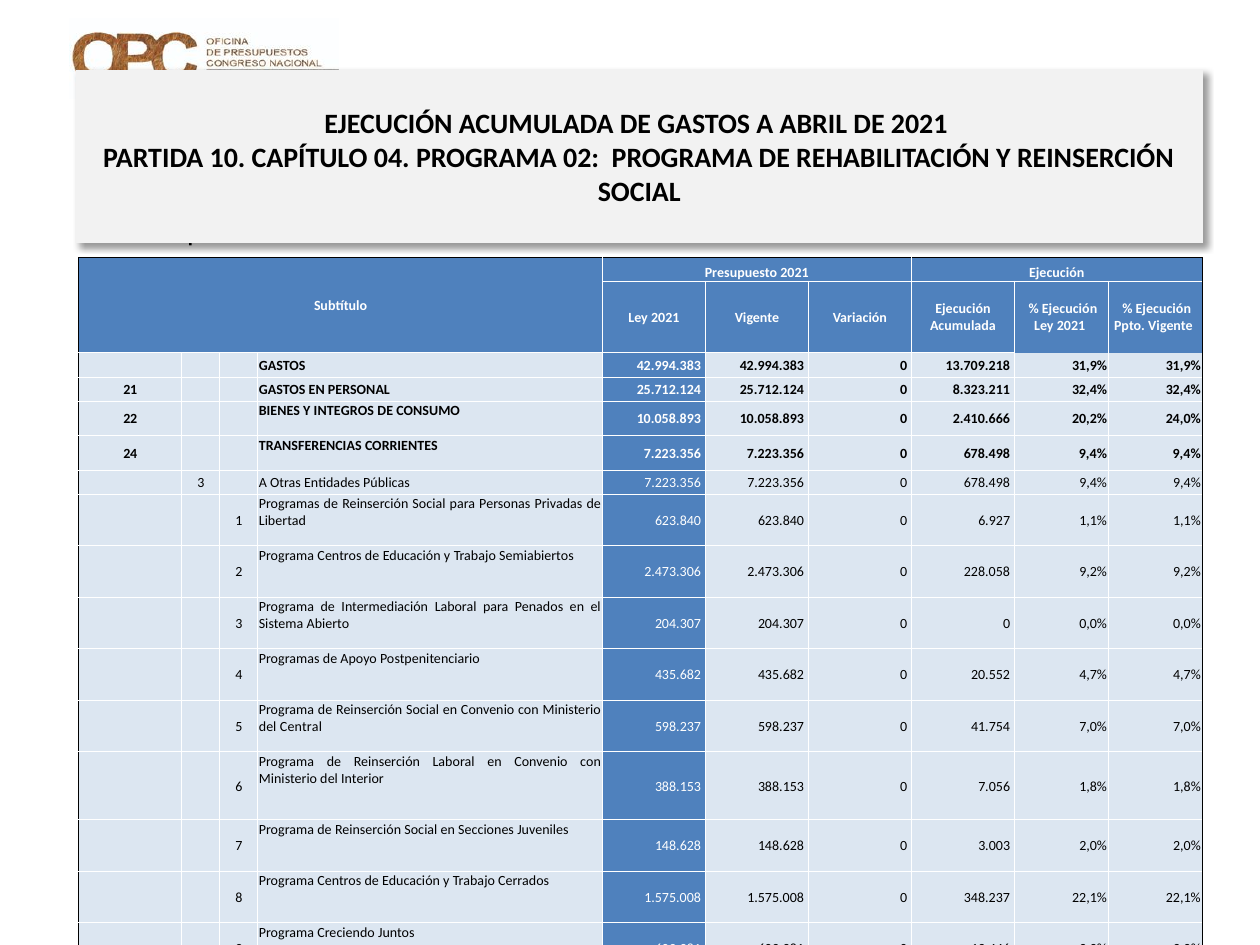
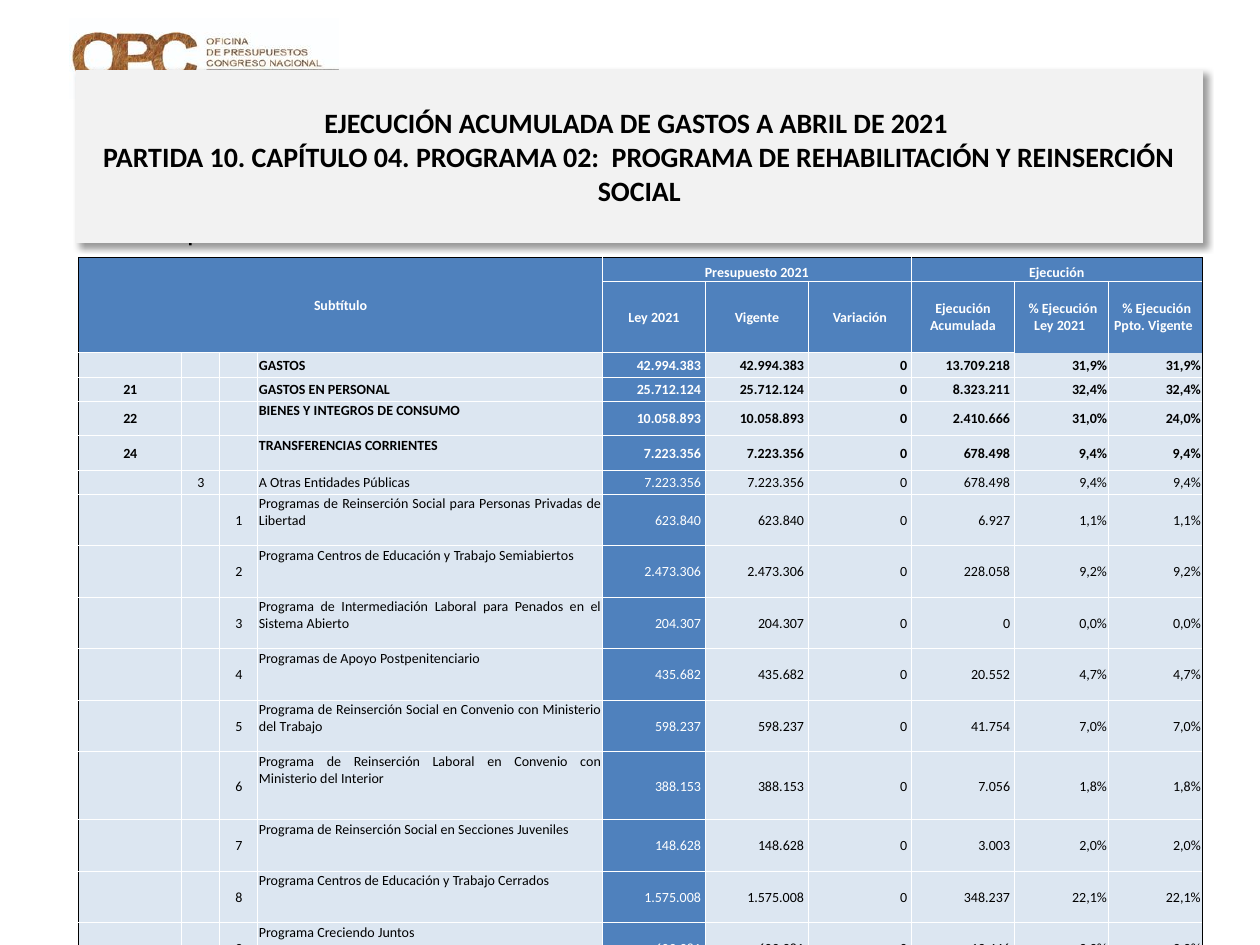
20,2%: 20,2% -> 31,0% (1090, 419)
del Central: Central -> Trabajo (301, 727)
